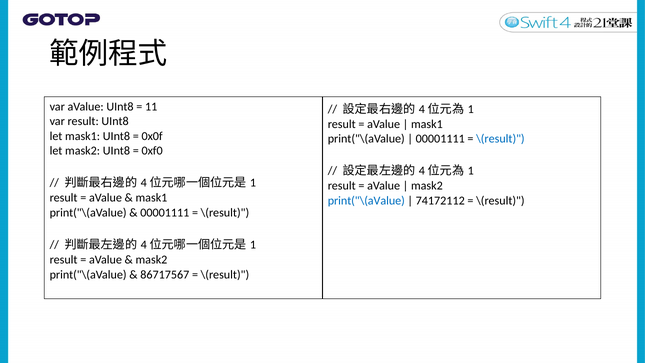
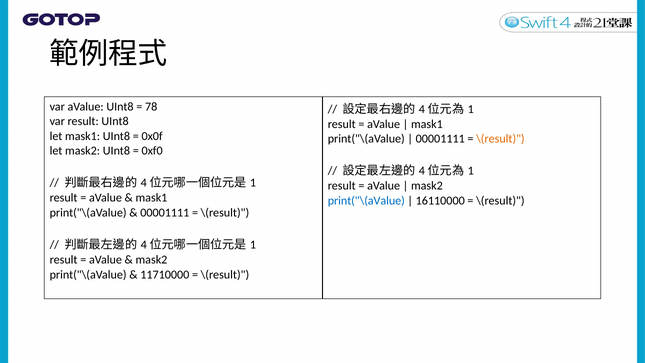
11: 11 -> 78 (151, 107)
\(result colour: blue -> orange (500, 139)
74172112: 74172112 -> 16110000 (440, 201)
86717567: 86717567 -> 11710000 (165, 274)
